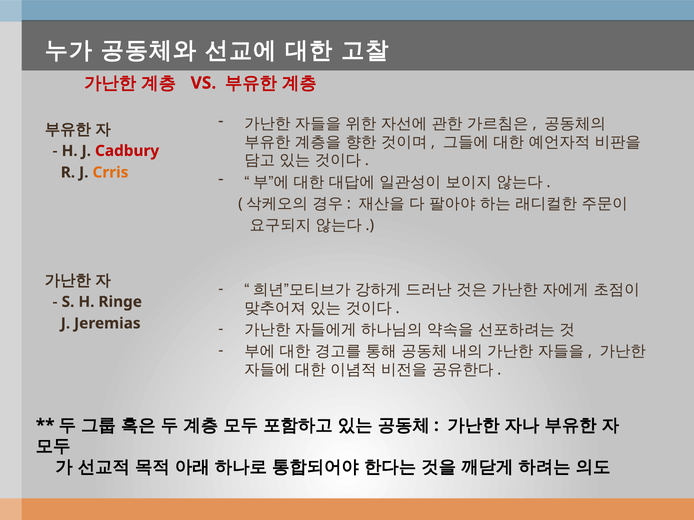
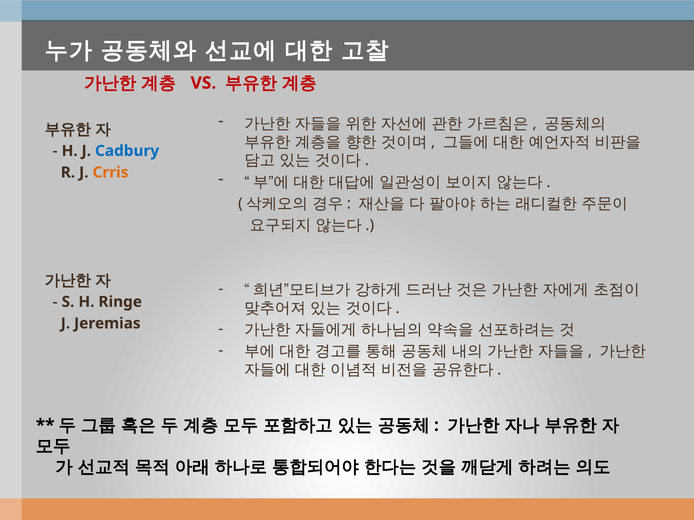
Cadbury colour: red -> blue (127, 151)
